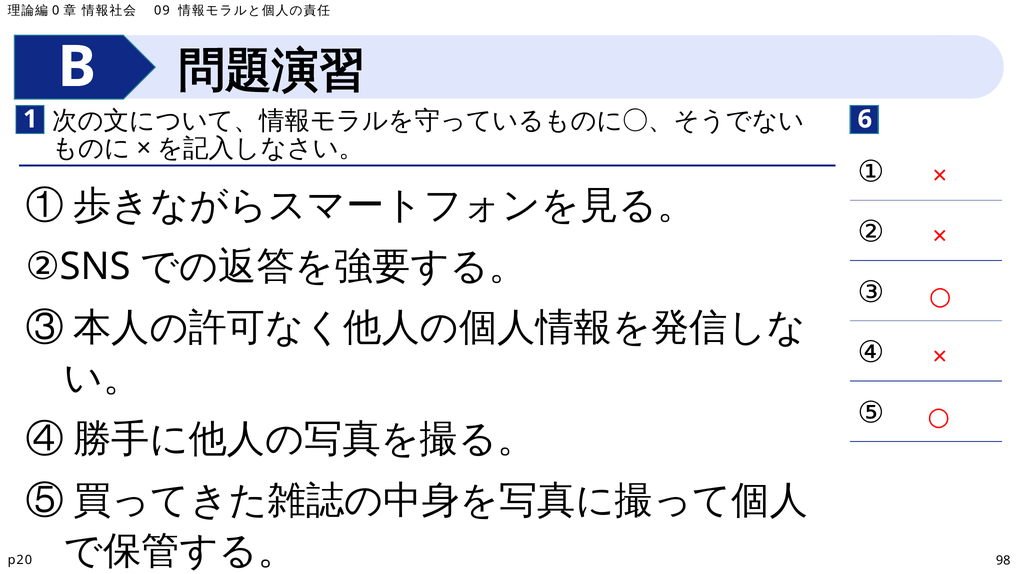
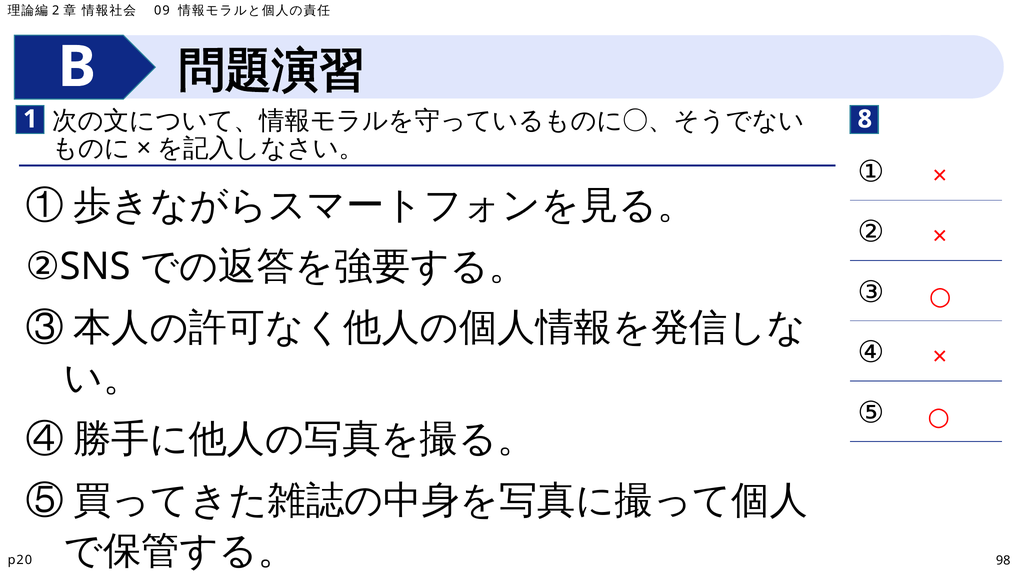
0: 0 -> 2 (56, 11)
6: 6 -> 8 (865, 119)
